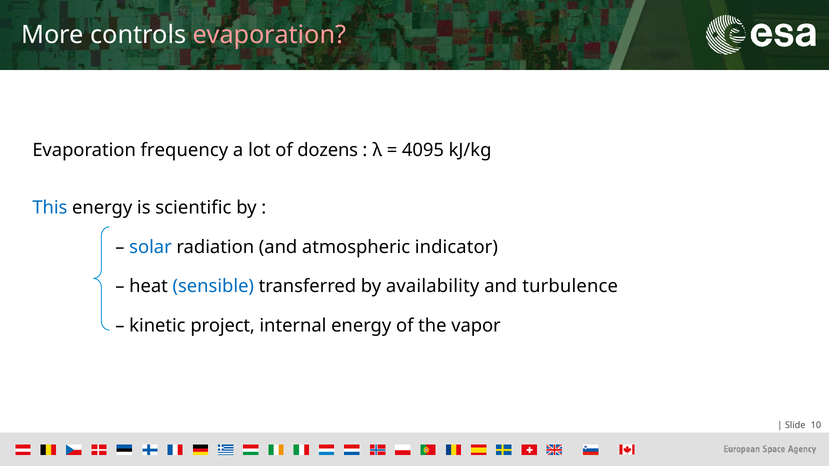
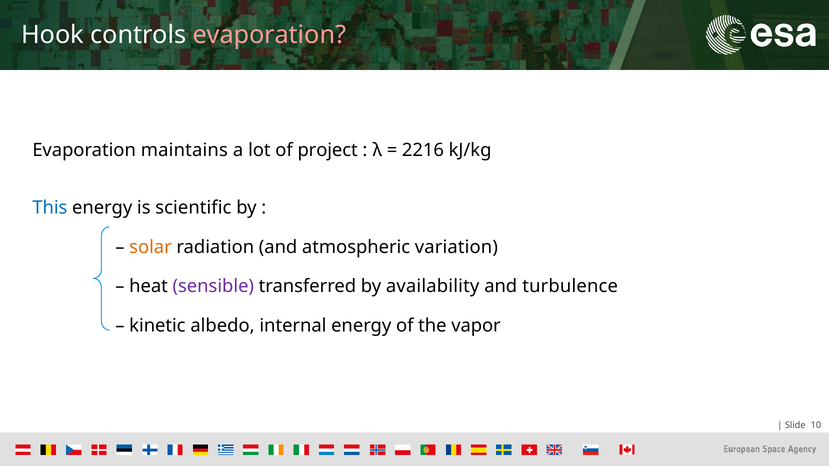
More: More -> Hook (52, 35)
frequency: frequency -> maintains (184, 150)
dozens: dozens -> project (328, 150)
4095: 4095 -> 2216 (423, 150)
solar colour: blue -> orange (151, 247)
indicator: indicator -> variation (456, 247)
sensible colour: blue -> purple (213, 287)
project: project -> albedo (223, 326)
